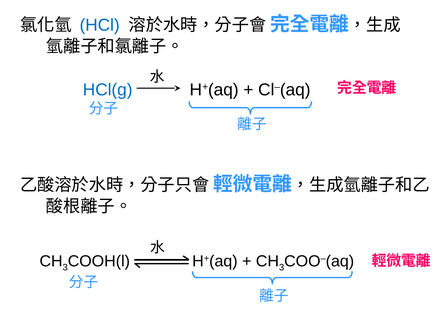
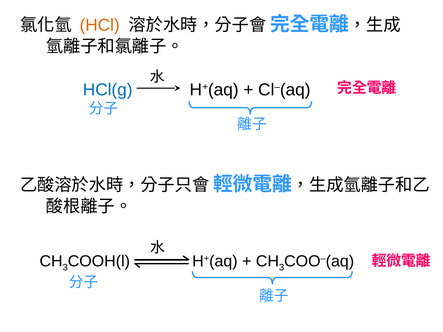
HCl colour: blue -> orange (100, 25)
